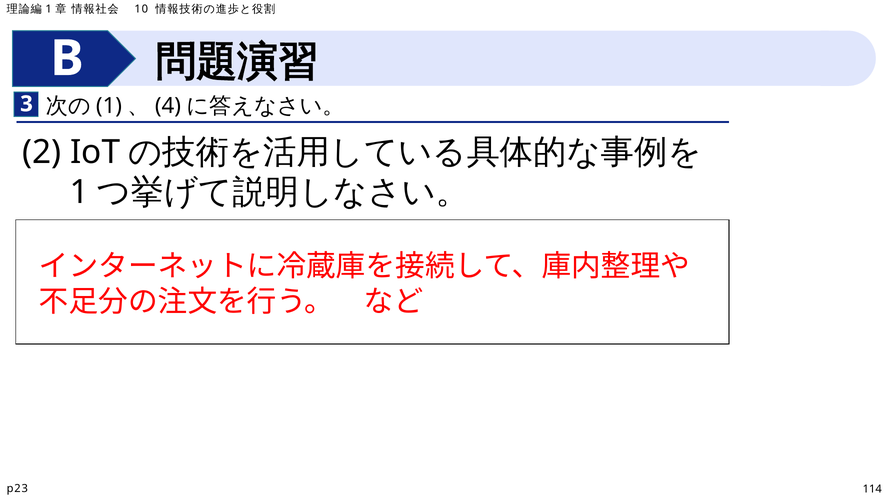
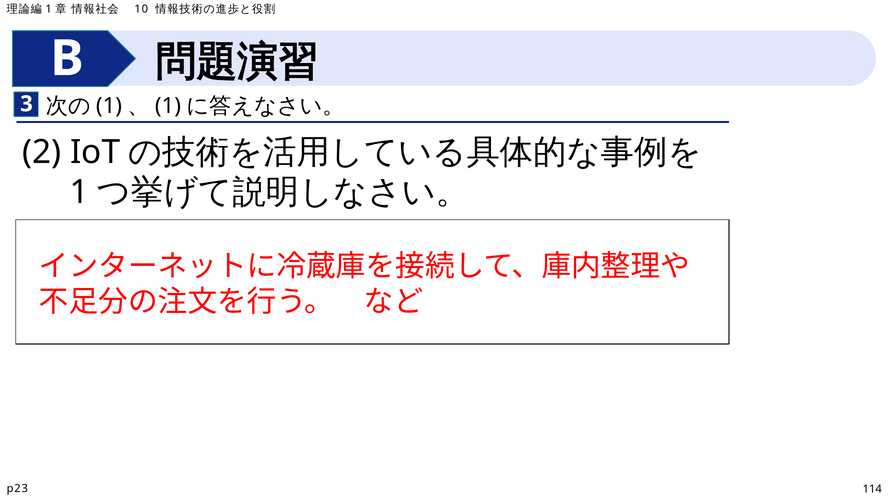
4: 4 -> 1 (168, 106)
